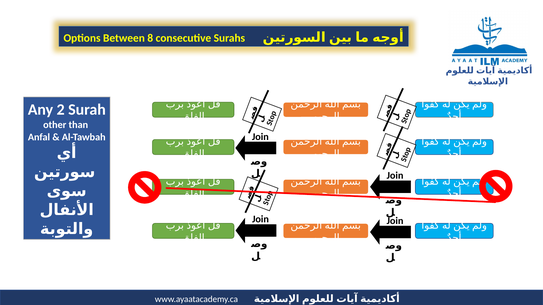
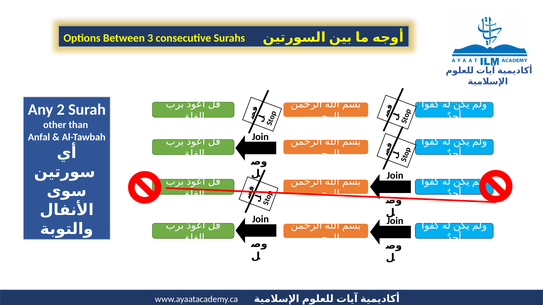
8: 8 -> 3 (150, 38)
